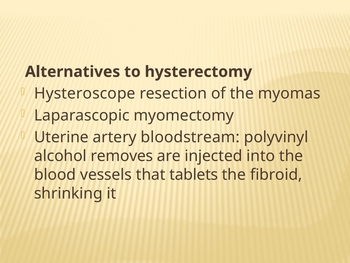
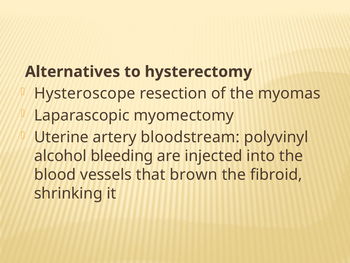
removes: removes -> bleeding (122, 156)
tablets: tablets -> brown (194, 174)
